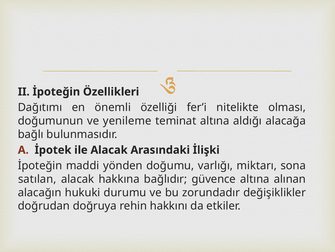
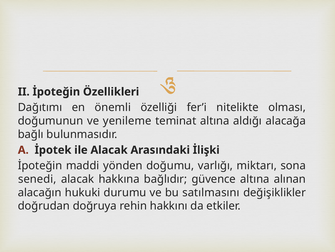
satılan: satılan -> senedi (37, 179)
zorundadır: zorundadır -> satılmasını (211, 192)
